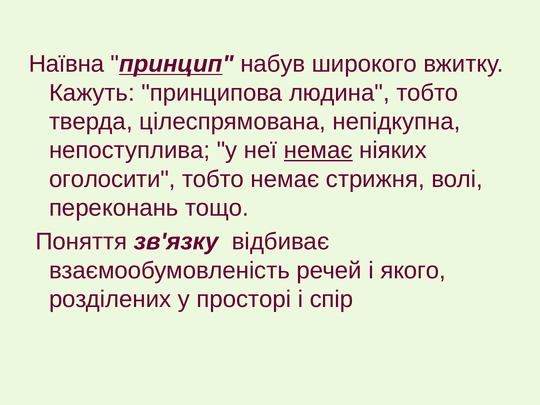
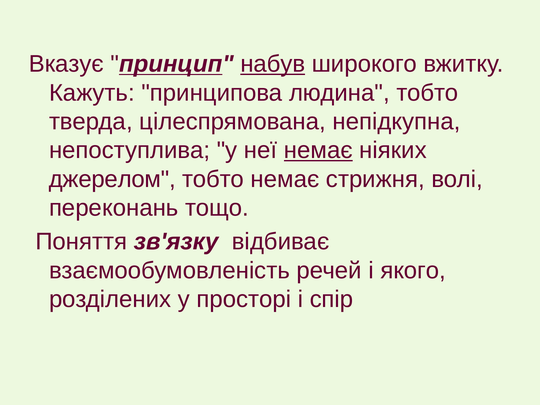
Наївна: Наївна -> Вказує (66, 64)
набув underline: none -> present (273, 64)
оголосити: оголосити -> джерелом (112, 179)
